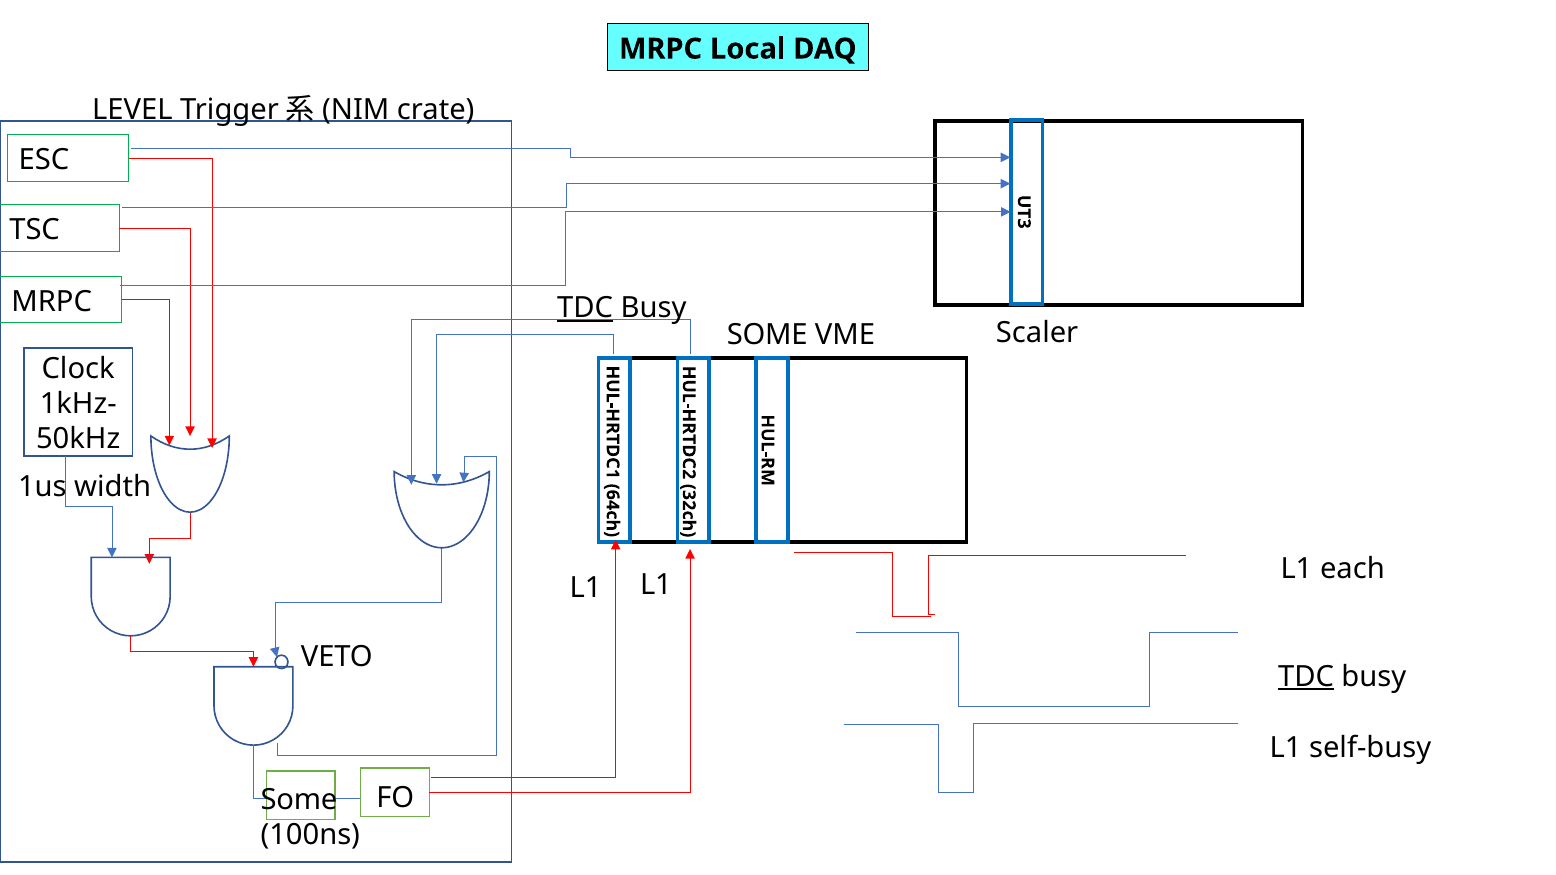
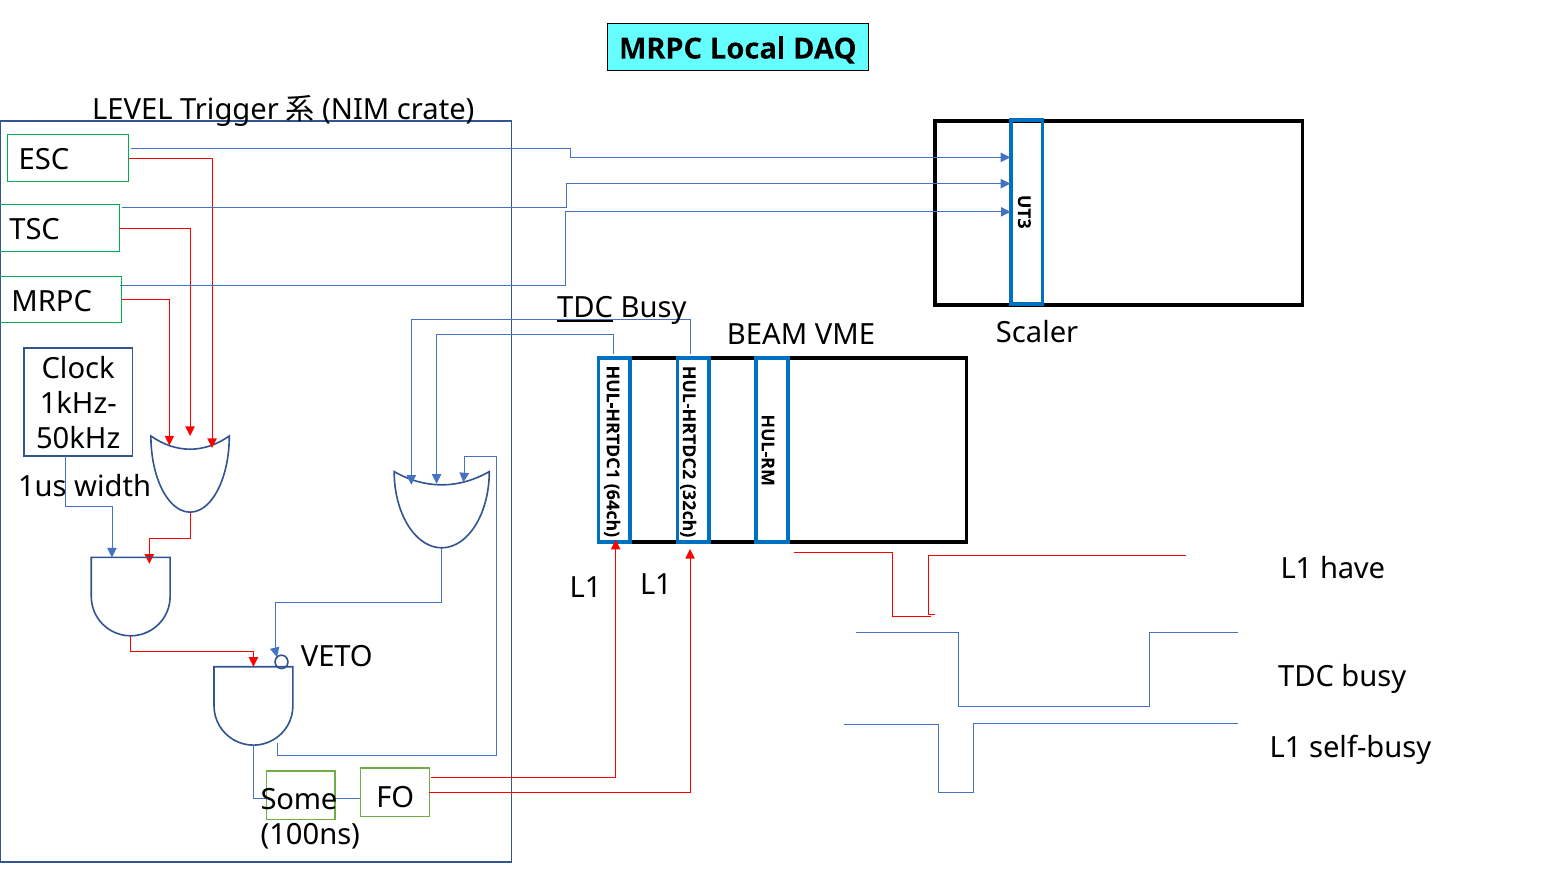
SOME: SOME -> BEAM (767, 335)
each: each -> have (1353, 569)
TDC underline: present -> none (1306, 677)
